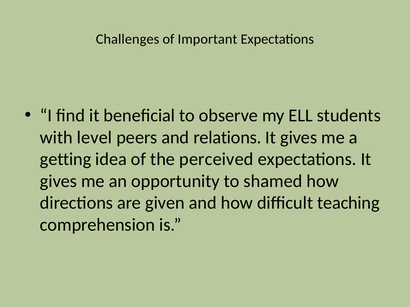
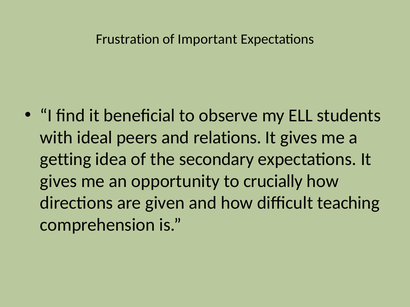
Challenges: Challenges -> Frustration (128, 39)
level: level -> ideal (95, 138)
perceived: perceived -> secondary (217, 159)
shamed: shamed -> crucially (273, 181)
